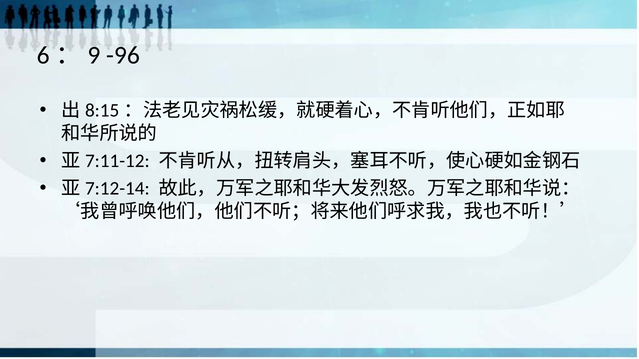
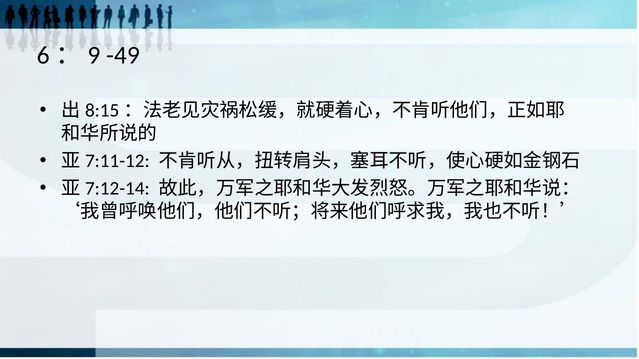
-96: -96 -> -49 (123, 55)
